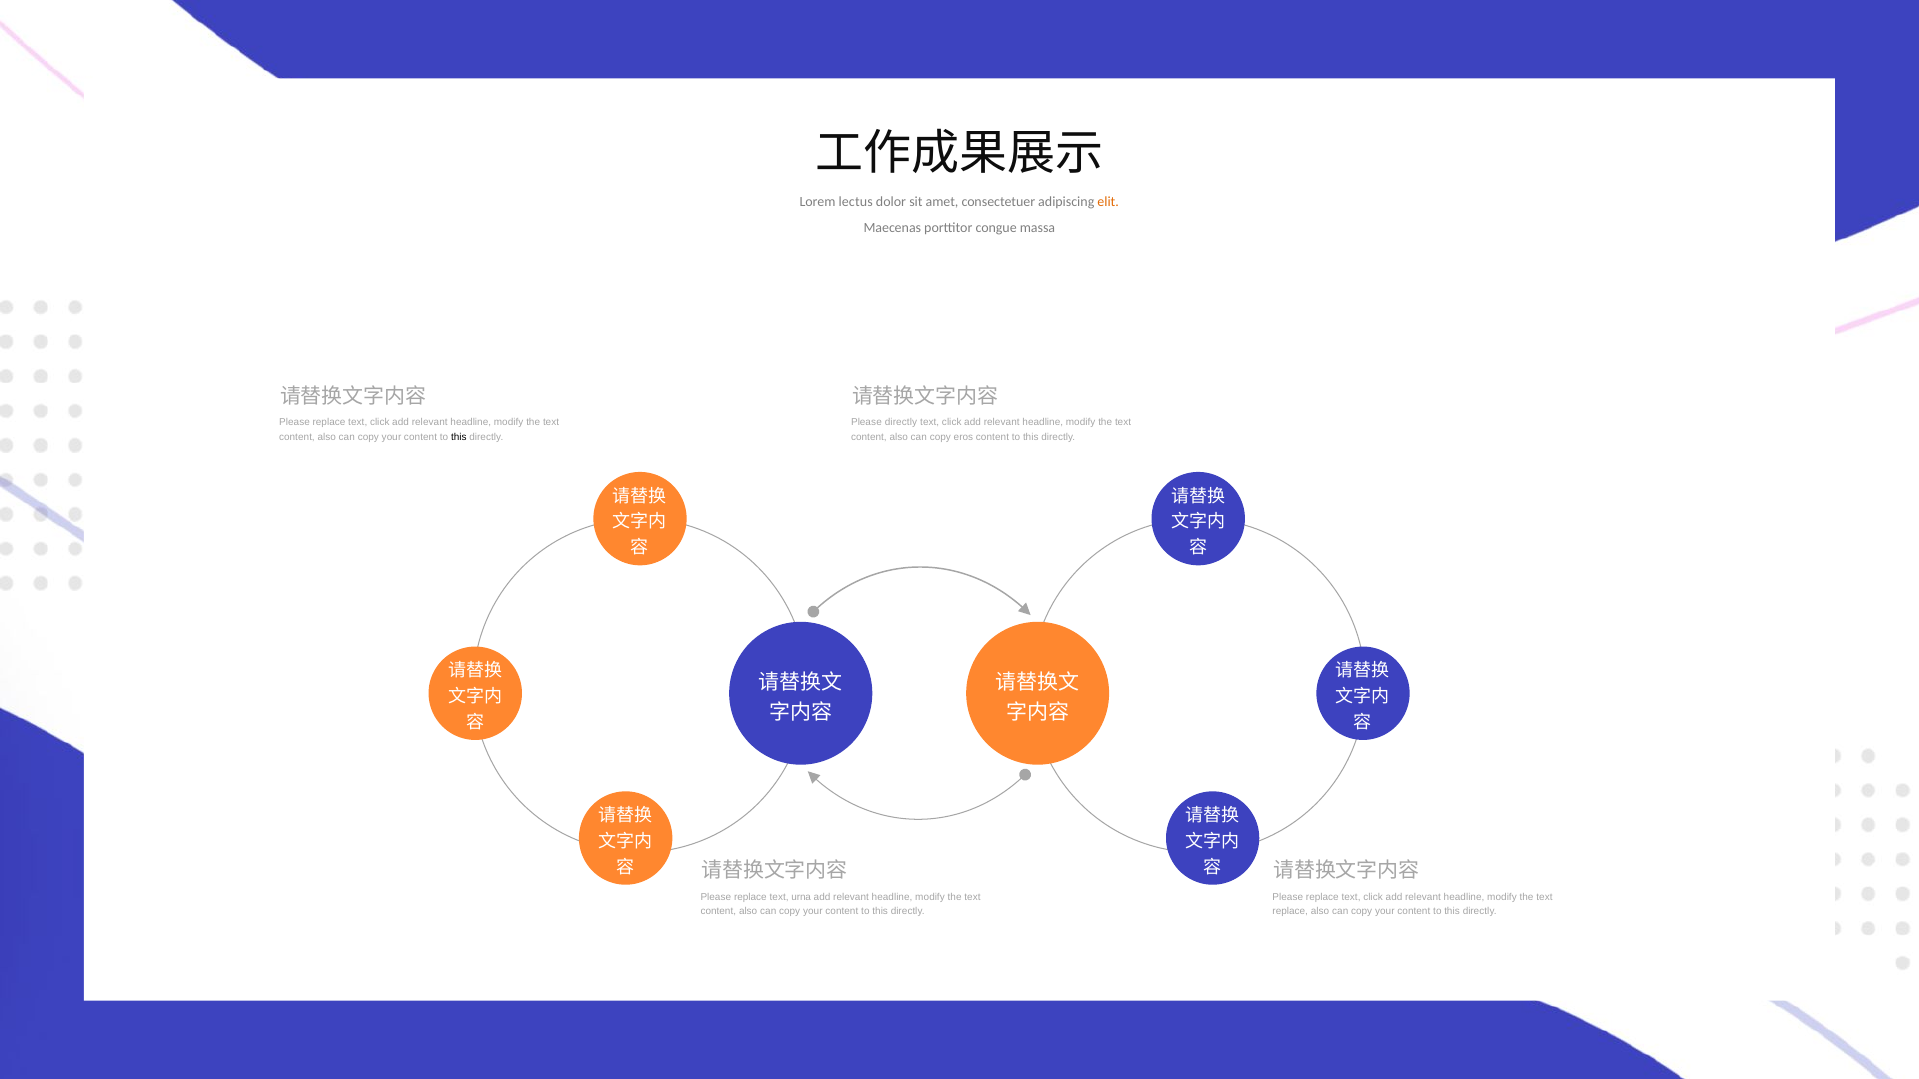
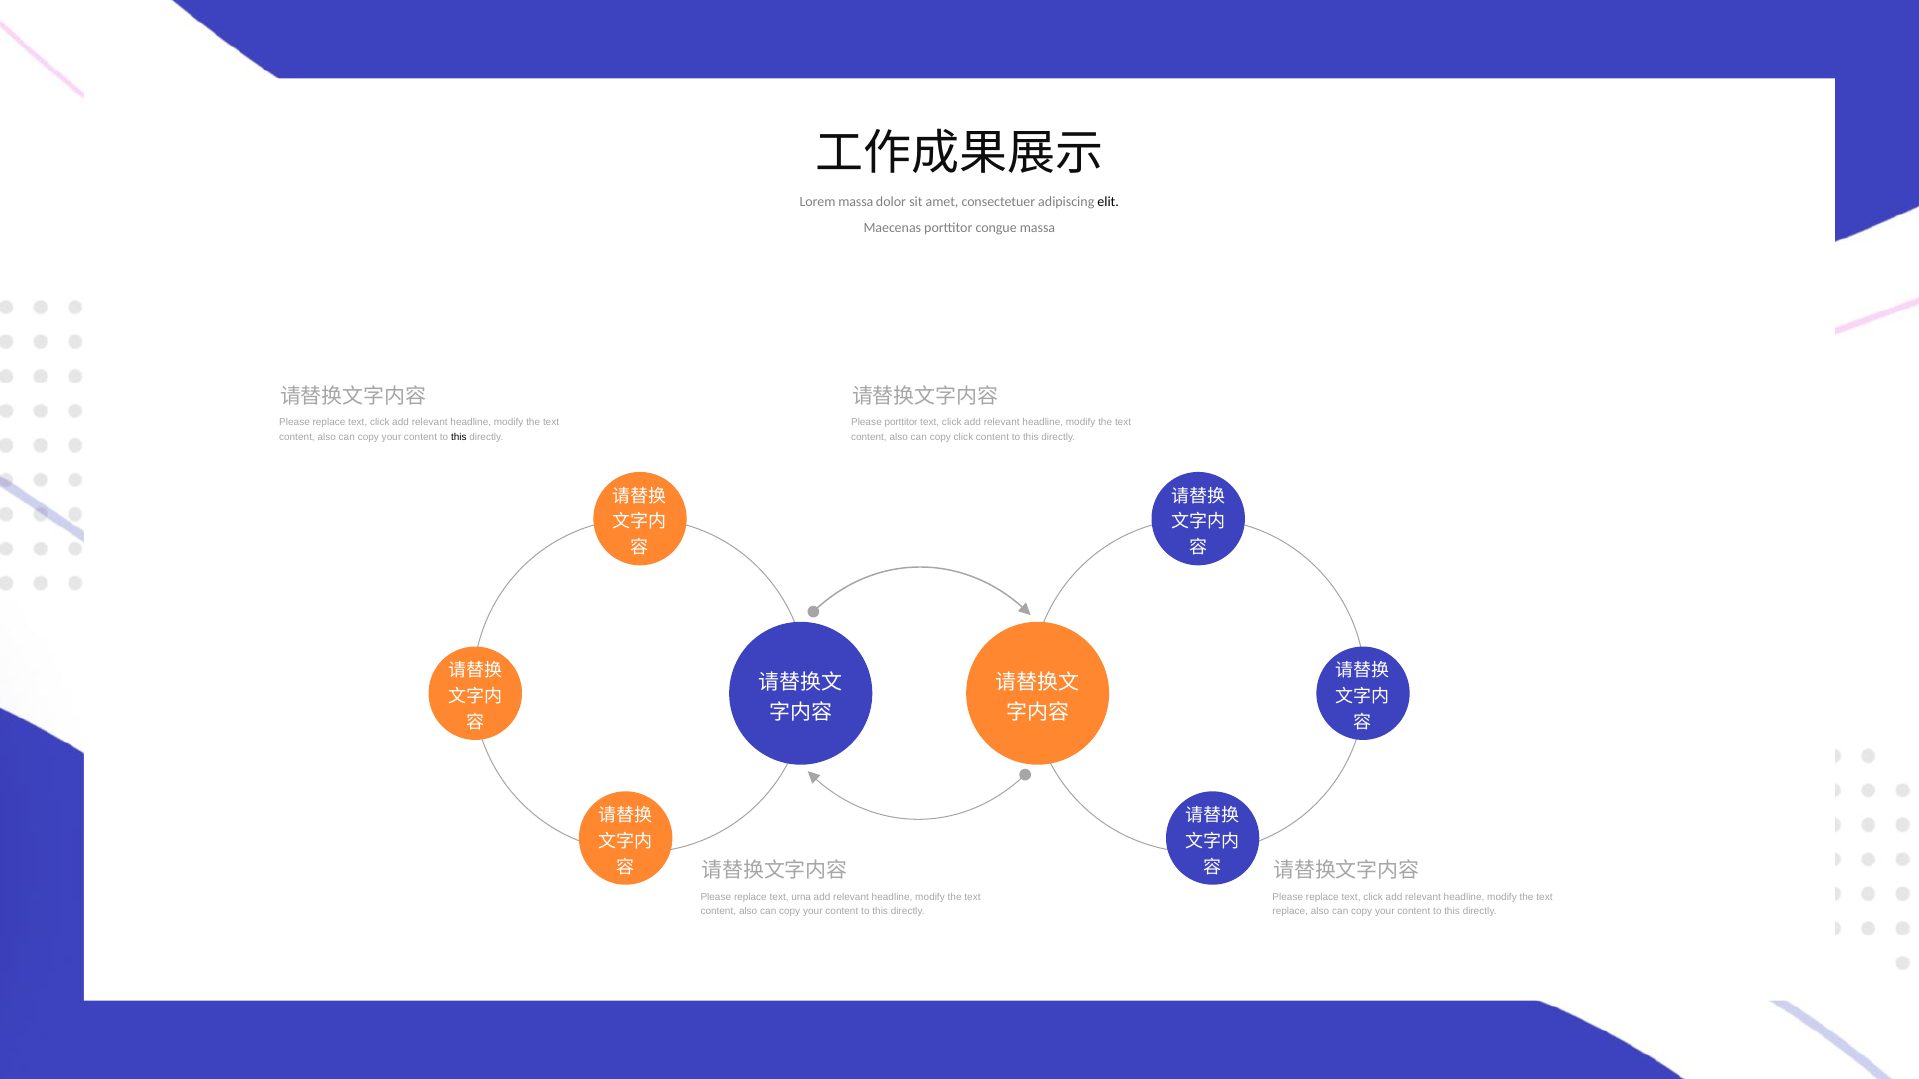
Lorem lectus: lectus -> massa (856, 202)
elit colour: orange -> black (1108, 202)
Please directly: directly -> porttitor (901, 423)
copy eros: eros -> click (963, 437)
